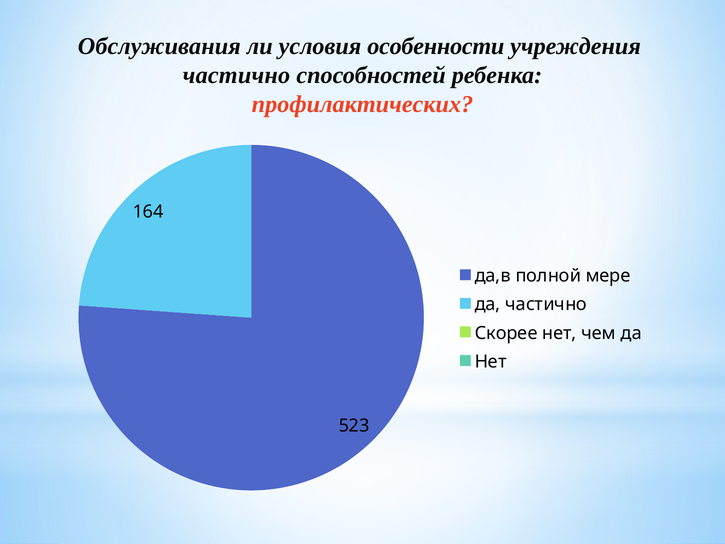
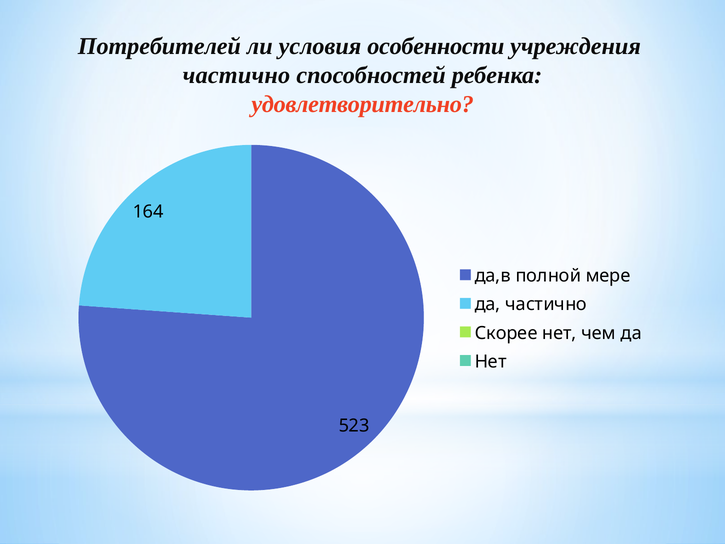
Обслуживания: Обслуживания -> Потребителей (159, 46)
профилактических: профилактических -> удовлетворительно (363, 104)
